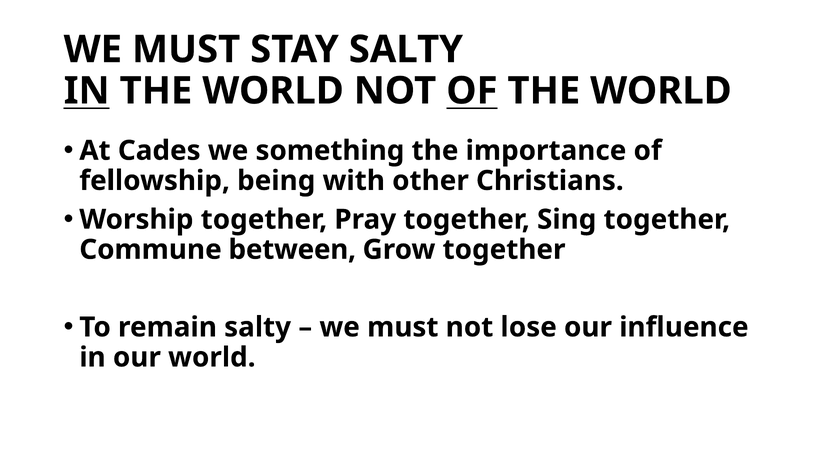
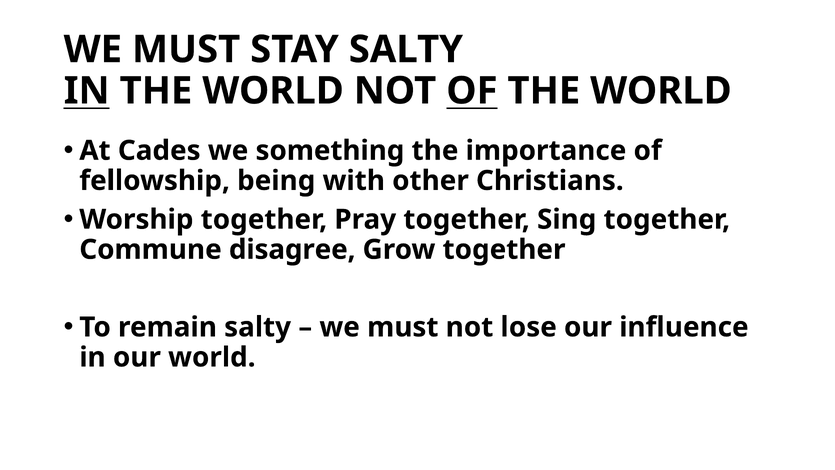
between: between -> disagree (292, 249)
